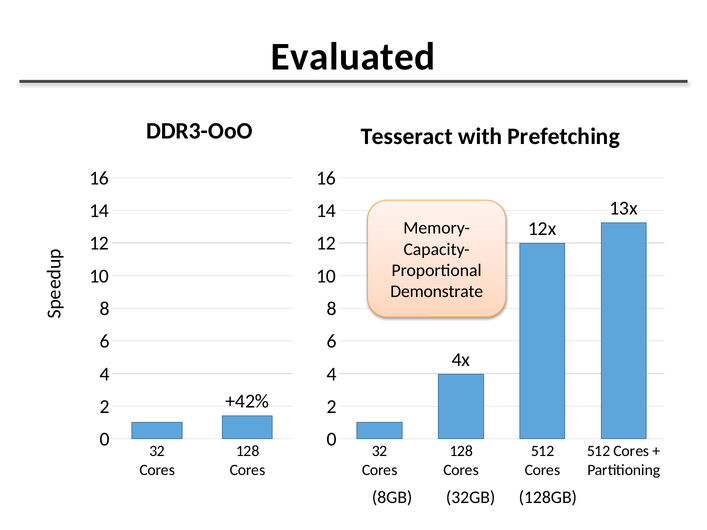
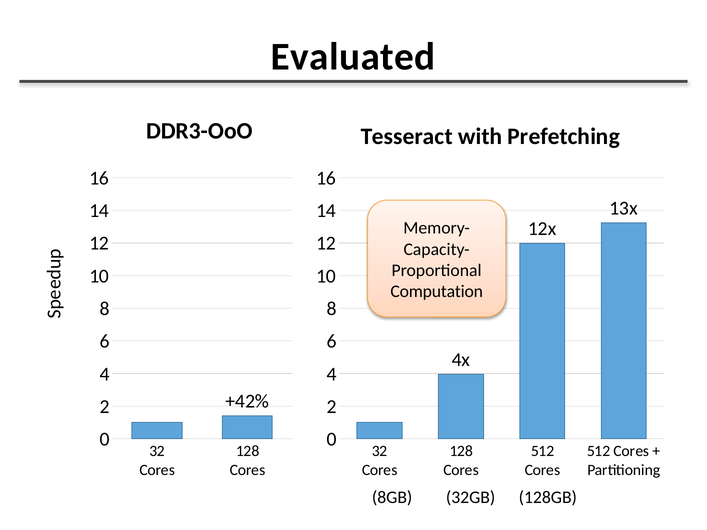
Demonstrate: Demonstrate -> Computation (437, 292)
